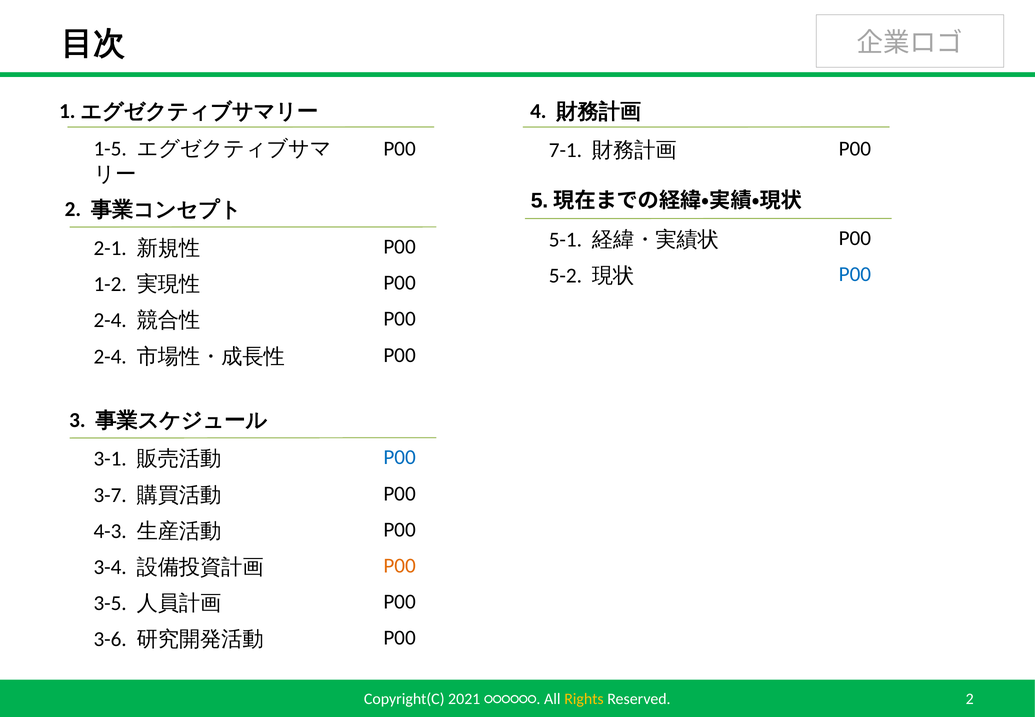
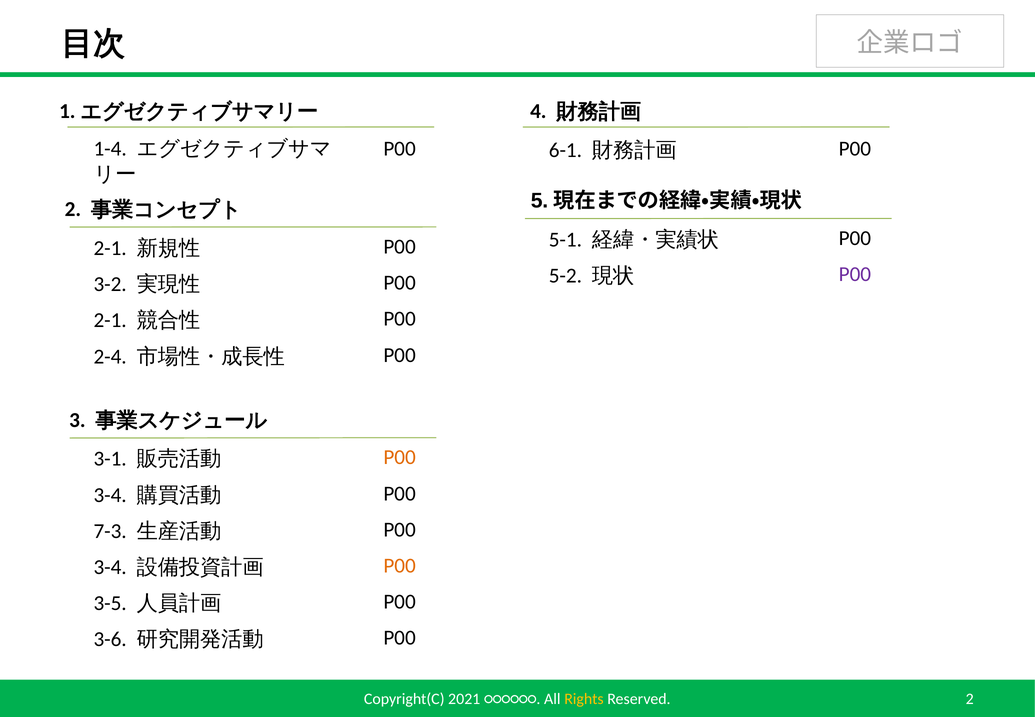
1-5: 1-5 -> 1-4 (110, 149)
7-1: 7-1 -> 6-1 (565, 150)
P00 colour: blue -> purple (855, 274)
1-2: 1-2 -> 3-2 (110, 284)
2-4: 2-4 -> 2-1 (110, 320)
P00 colour: blue -> orange (400, 457)
3-7: 3-7 -> 3-4 (110, 495)
4-3: 4-3 -> 7-3 (110, 531)
